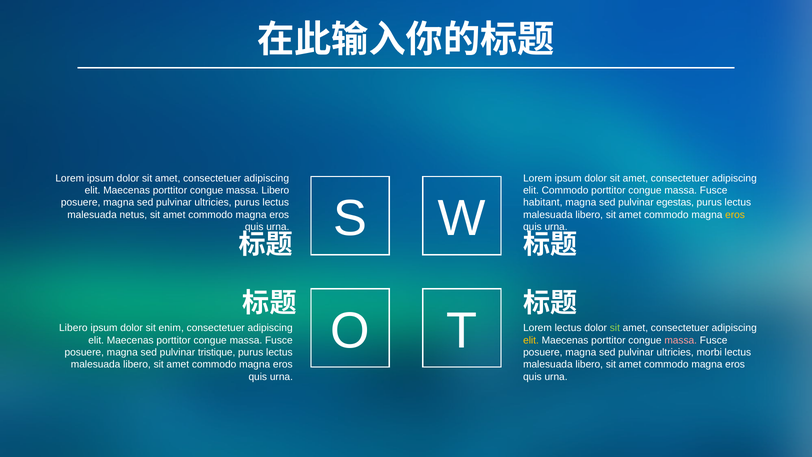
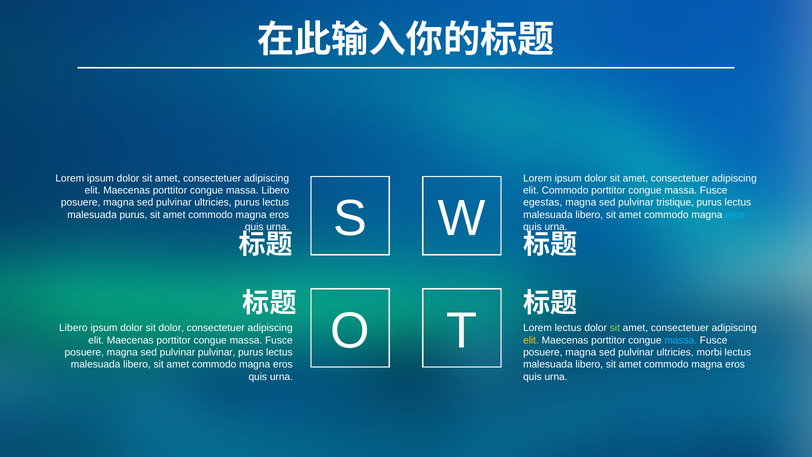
habitant: habitant -> egestas (543, 202)
egestas: egestas -> tristique (675, 202)
malesuada netus: netus -> purus (133, 215)
eros colour: yellow -> light blue (735, 215)
sit enim: enim -> dolor (171, 328)
massa colour: pink -> light blue (681, 340)
pulvinar tristique: tristique -> pulvinar (217, 352)
